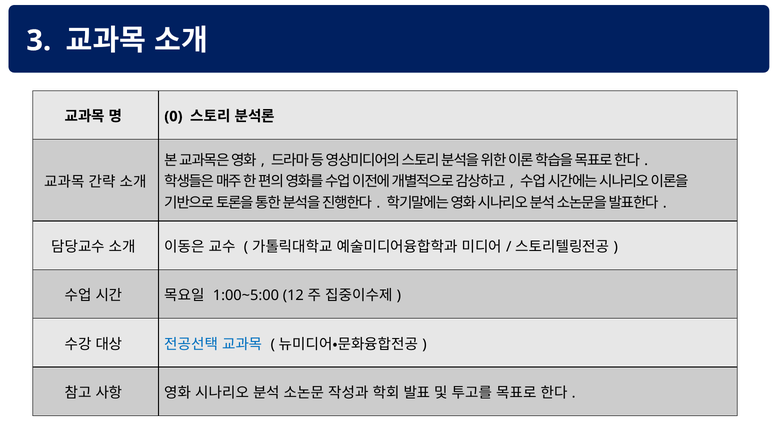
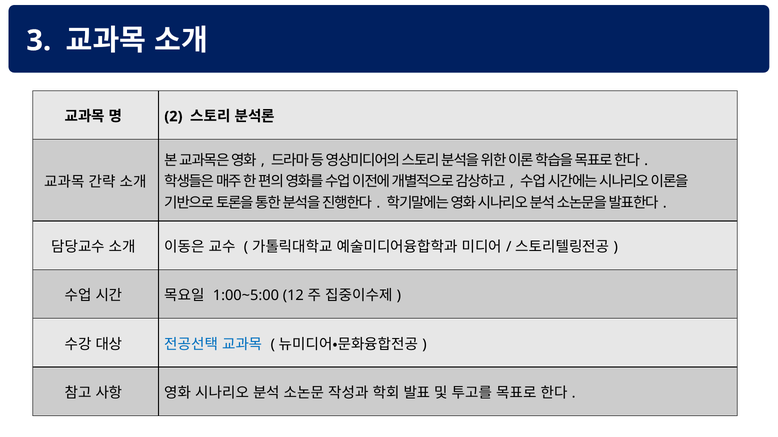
0: 0 -> 2 (173, 117)
